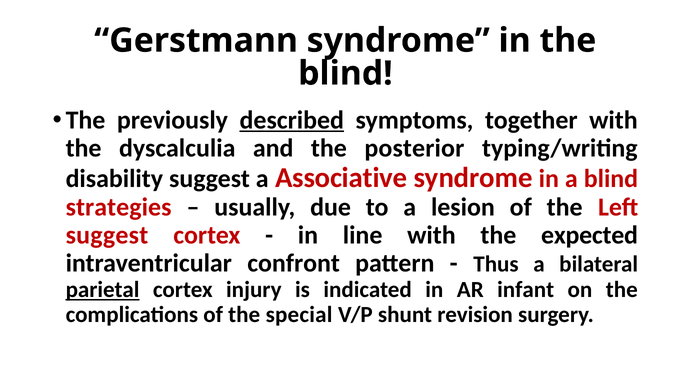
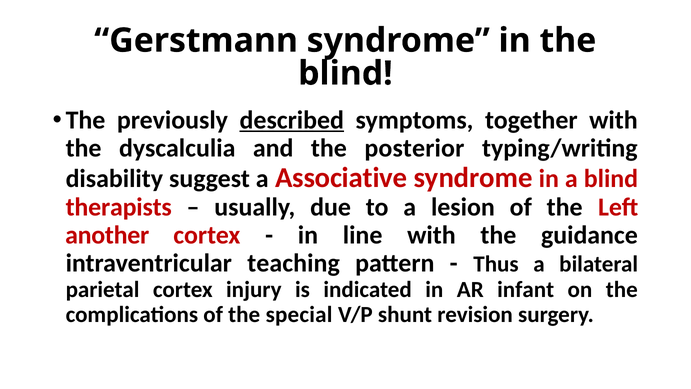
strategies: strategies -> therapists (119, 207)
suggest: suggest -> another (107, 235)
expected: expected -> guidance (589, 235)
confront: confront -> teaching (294, 263)
parietal underline: present -> none (103, 289)
